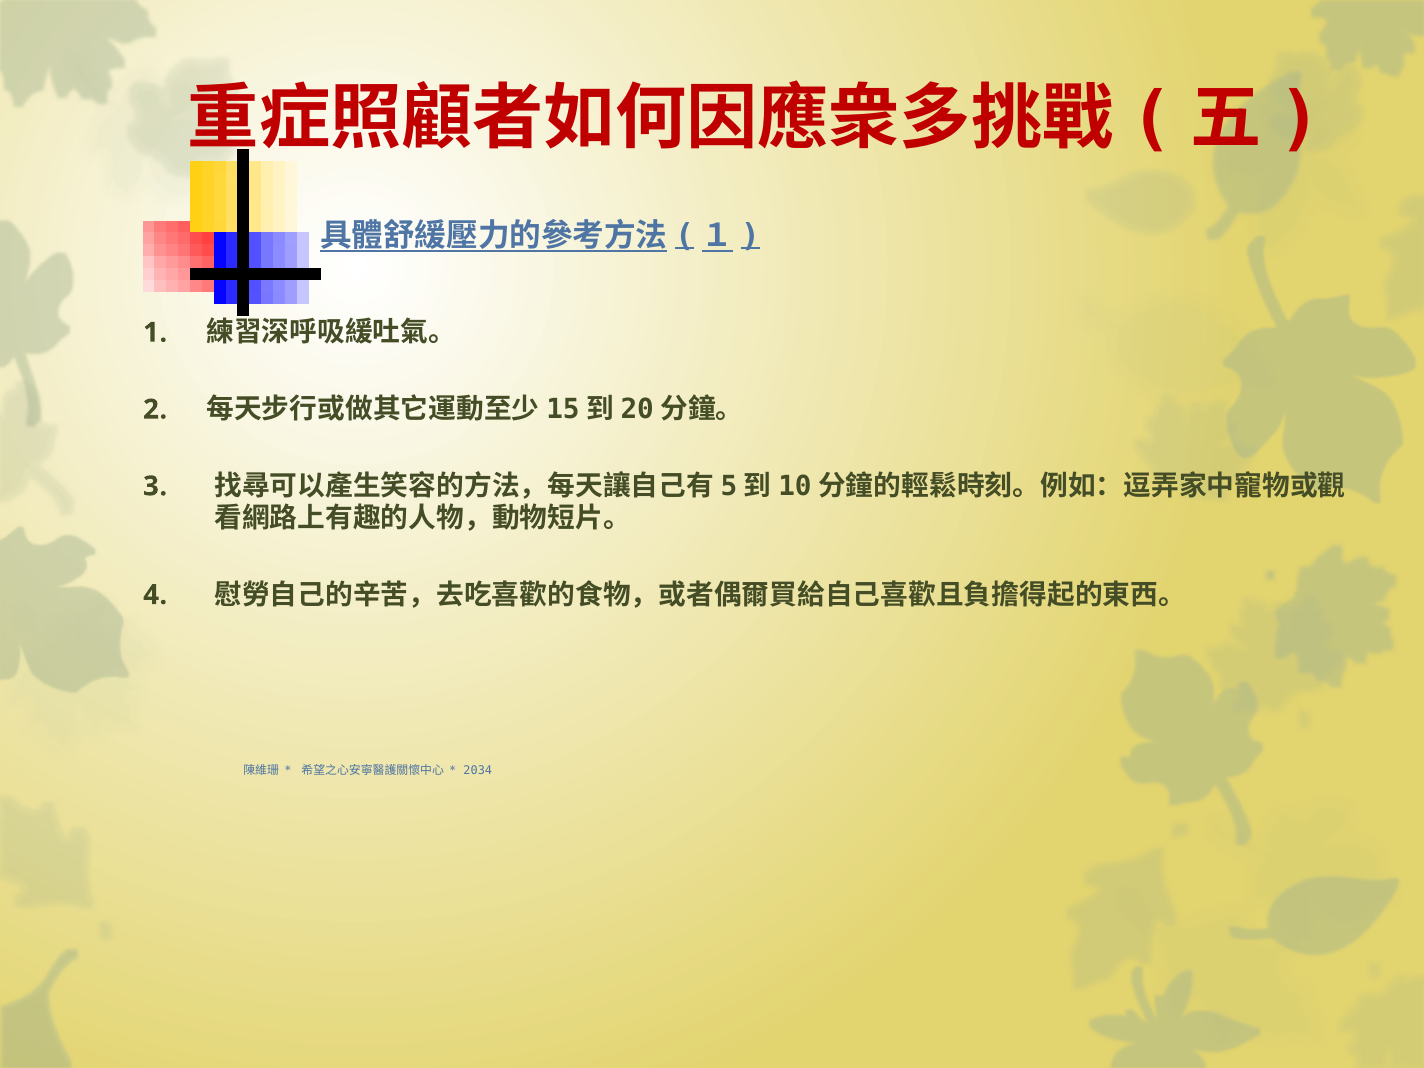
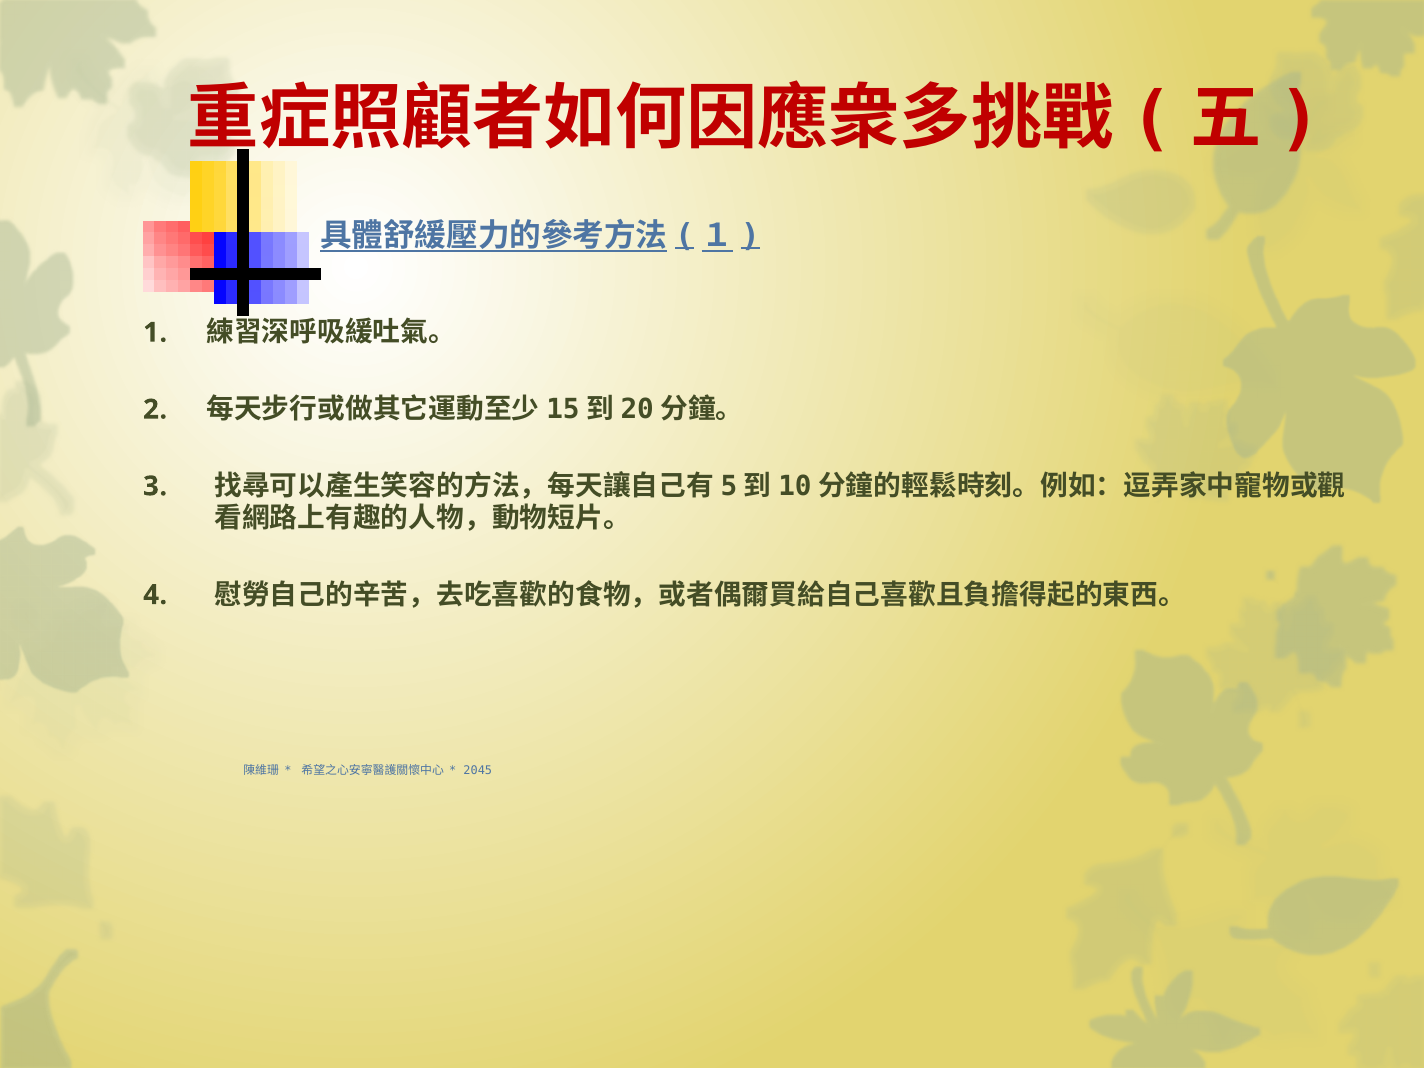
2034: 2034 -> 2045 (478, 771)
